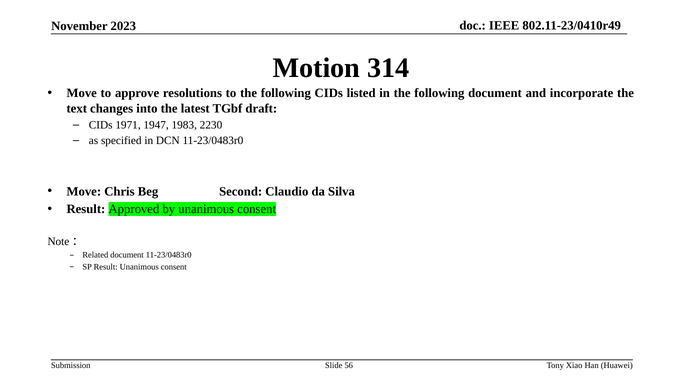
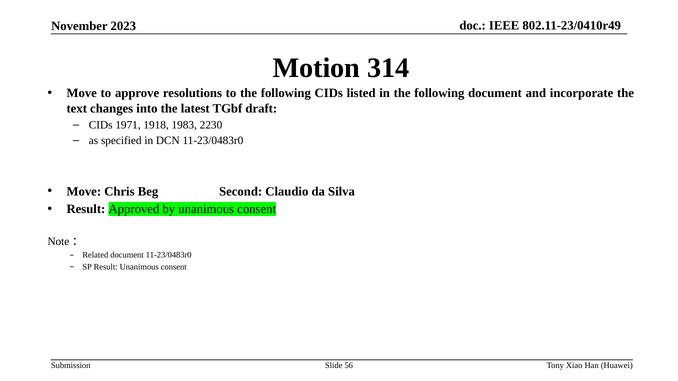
1947: 1947 -> 1918 (156, 125)
